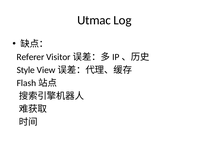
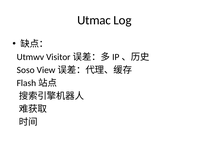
Referer: Referer -> Utmwv (30, 57)
Style: Style -> Soso (26, 70)
